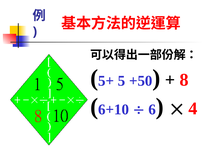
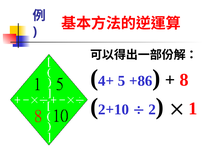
5+: 5+ -> 4+ (106, 81)
+50: +50 -> +86 (141, 81)
6+10: 6+10 -> 2+10 (114, 110)
6: 6 -> 2 (152, 110)
4: 4 -> 1 (193, 109)
